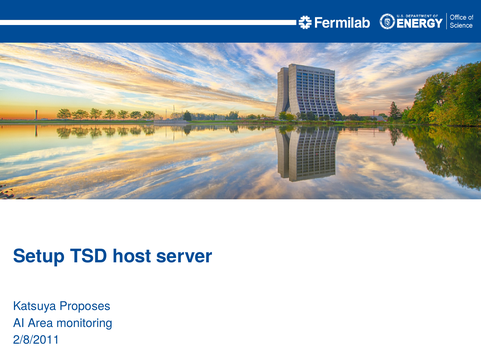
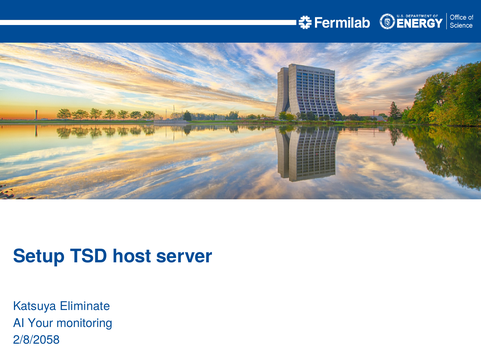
Proposes: Proposes -> Eliminate (85, 306)
Area: Area -> Your (40, 323)
2/8/2011: 2/8/2011 -> 2/8/2058 (36, 340)
